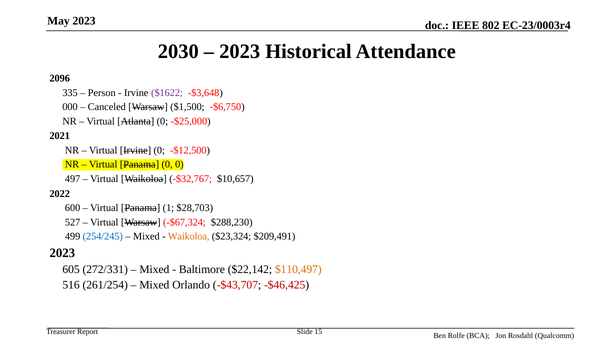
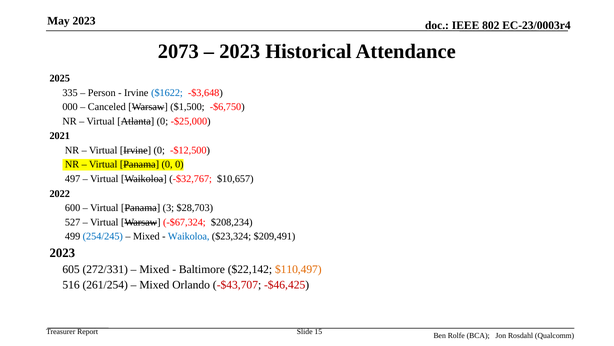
2030: 2030 -> 2073 (178, 51)
2096: 2096 -> 2025 (60, 78)
$1622 colour: purple -> blue (167, 92)
1: 1 -> 3 (168, 208)
$288,230: $288,230 -> $208,234 (232, 222)
Waikoloa colour: orange -> blue (189, 236)
